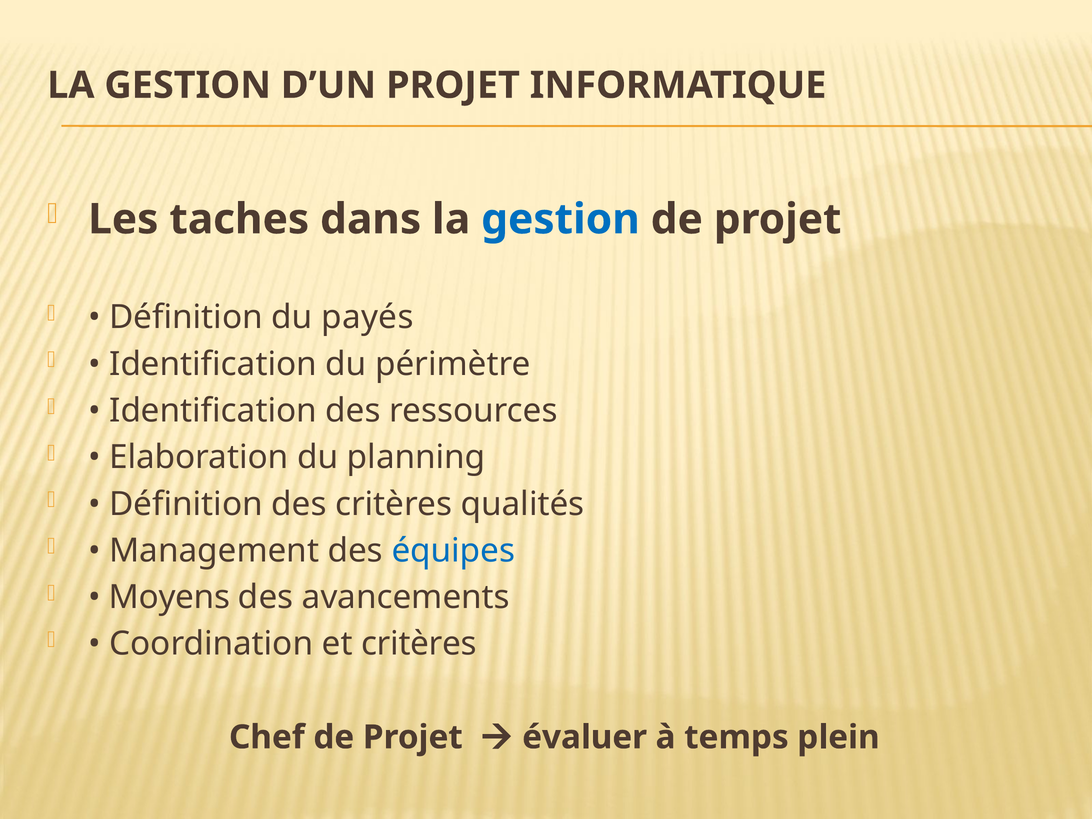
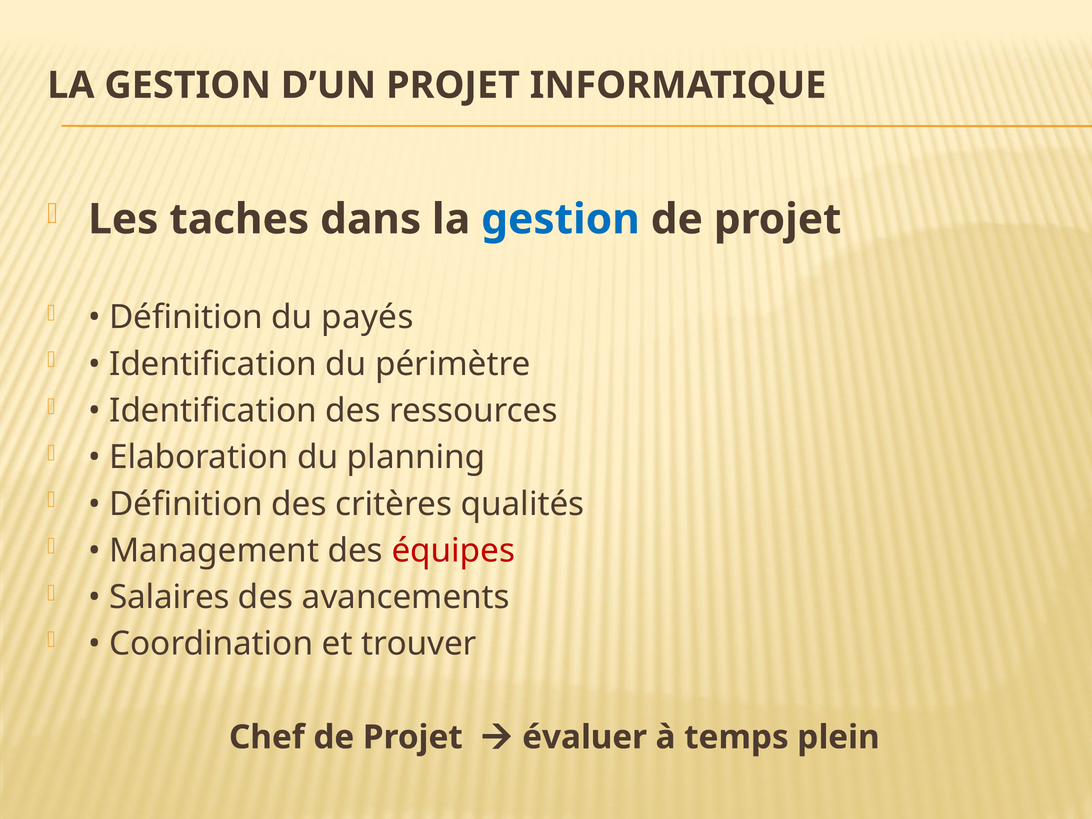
équipes colour: blue -> red (453, 551)
Moyens: Moyens -> Salaires (169, 597)
et critères: critères -> trouver (419, 644)
